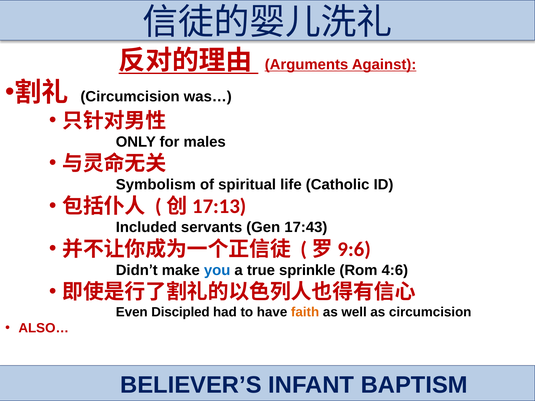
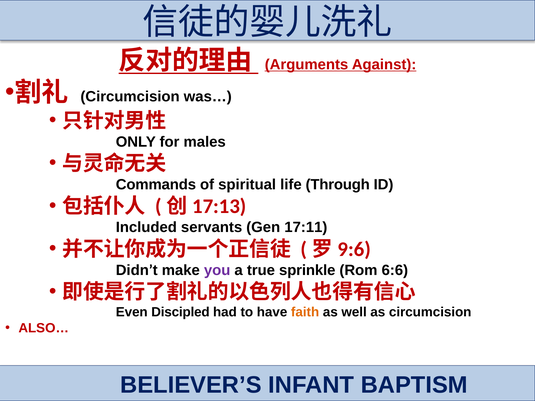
Symbolism: Symbolism -> Commands (156, 185)
Catholic: Catholic -> Through (338, 185)
17:43: 17:43 -> 17:11 (306, 228)
you colour: blue -> purple (217, 270)
4:6: 4:6 -> 6:6 (395, 270)
